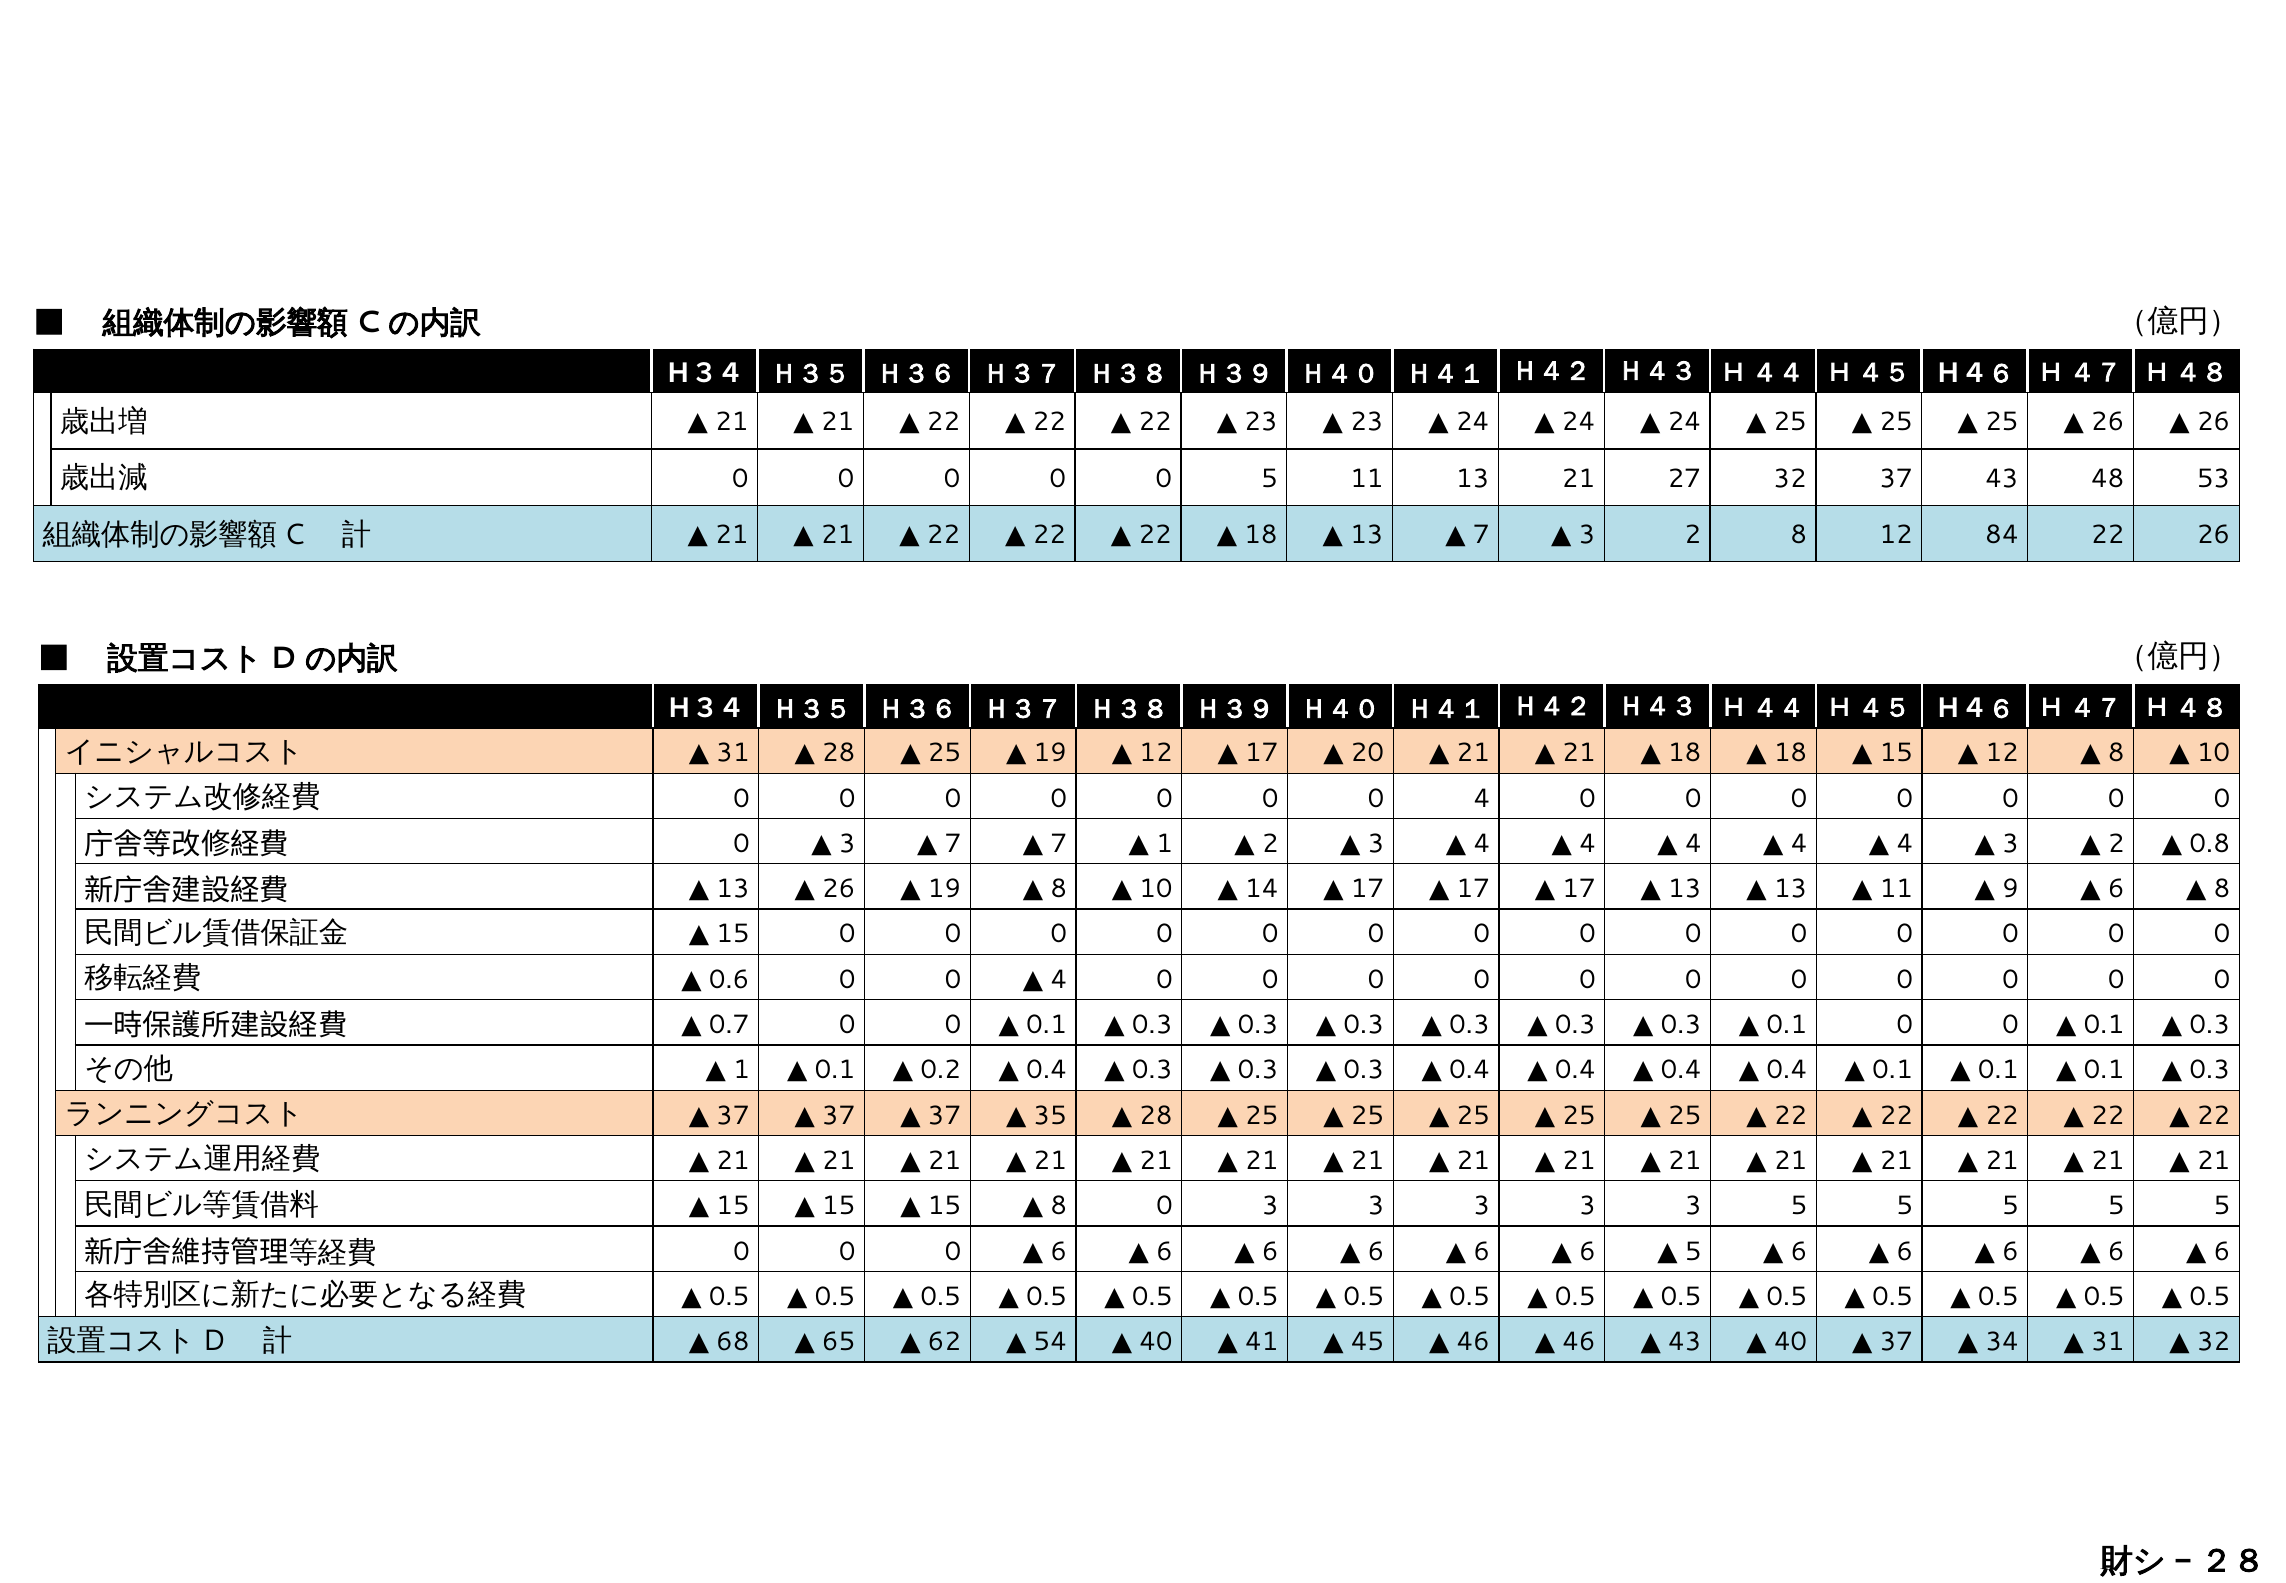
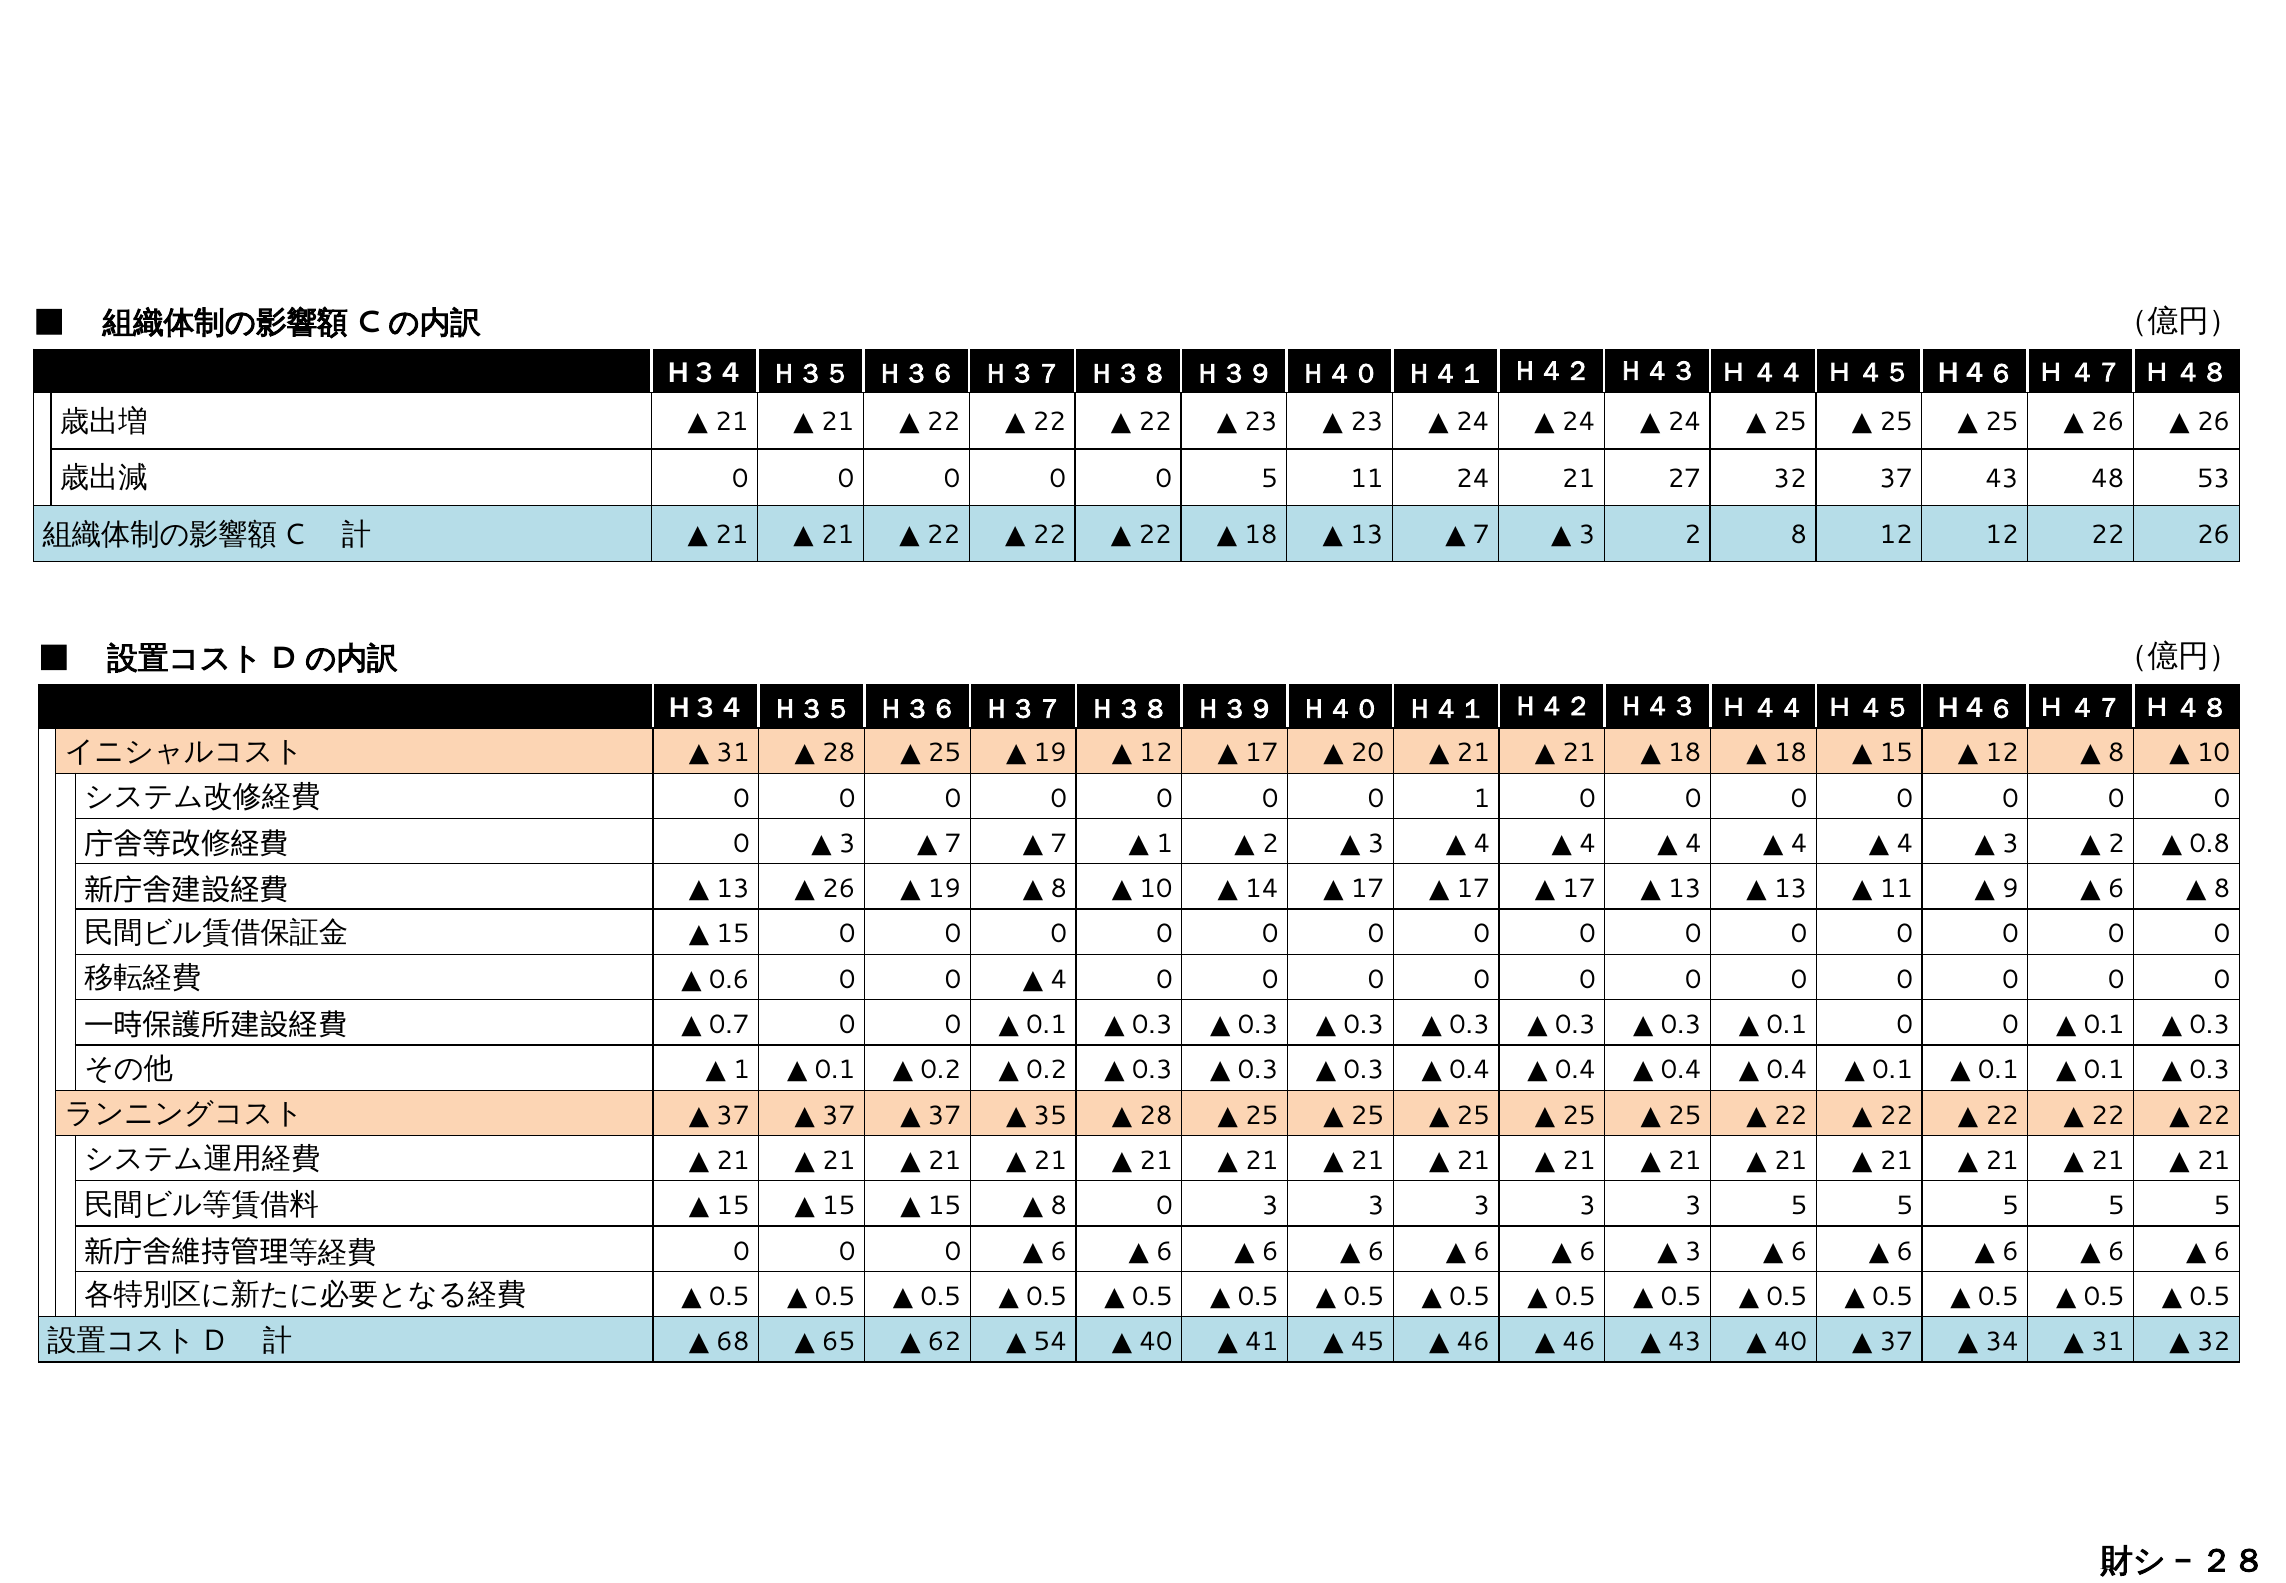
11 13: 13 -> 24 (1473, 479)
12 84: 84 -> 12 (2002, 535)
0 4: 4 -> 1 (1482, 798)
0.4: 0.4 -> 0.2 (1046, 1070)
5: 5 -> 3 (1693, 1251)
